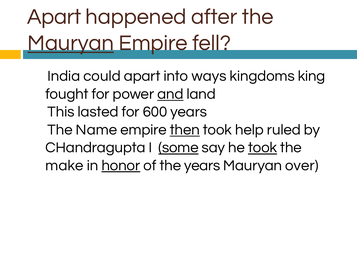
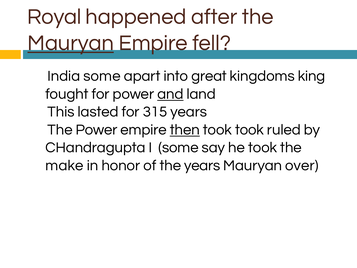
Apart: Apart -> Royal (54, 17)
India could: could -> some (102, 76)
ways: ways -> great (209, 76)
600: 600 -> 315 (155, 112)
The Name: Name -> Power (97, 130)
took help: help -> took (249, 130)
some underline: present -> none (179, 147)
took underline: present -> none (263, 147)
honor underline: present -> none (121, 165)
